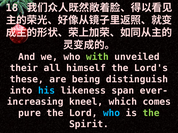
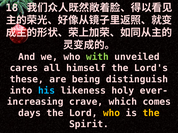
their: their -> cares (24, 68)
span: span -> holy (123, 91)
kneel: kneel -> crave (86, 102)
pure: pure -> days (30, 113)
who colour: light blue -> yellow (112, 113)
the colour: light green -> yellow (151, 113)
